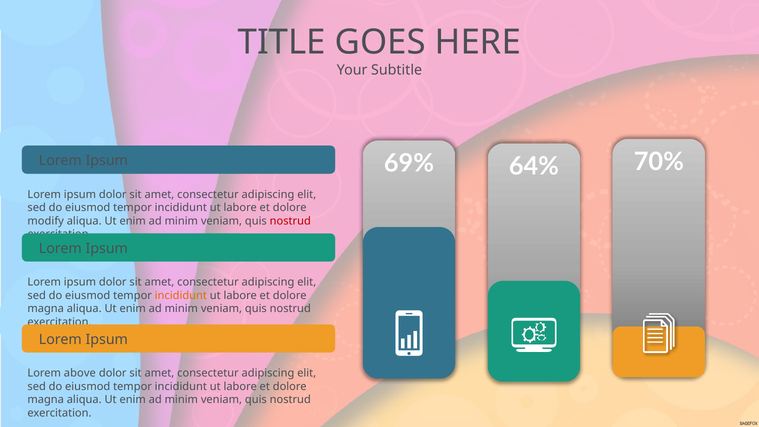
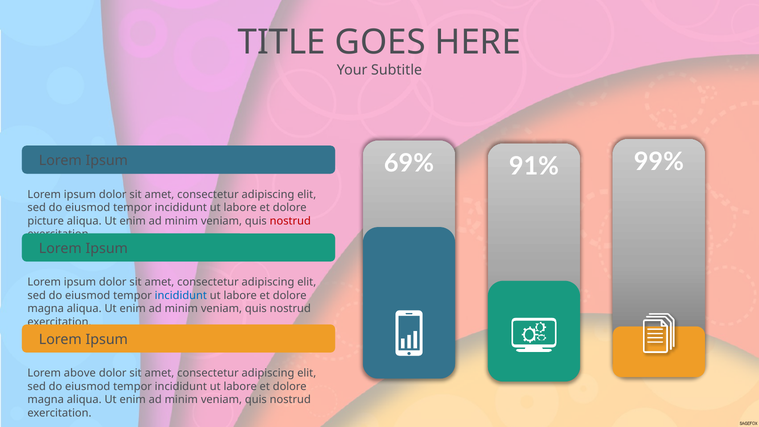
70%: 70% -> 99% (659, 162)
64%: 64% -> 91% (534, 166)
modify: modify -> picture (46, 221)
incididunt colour: orange -> blue (181, 295)
